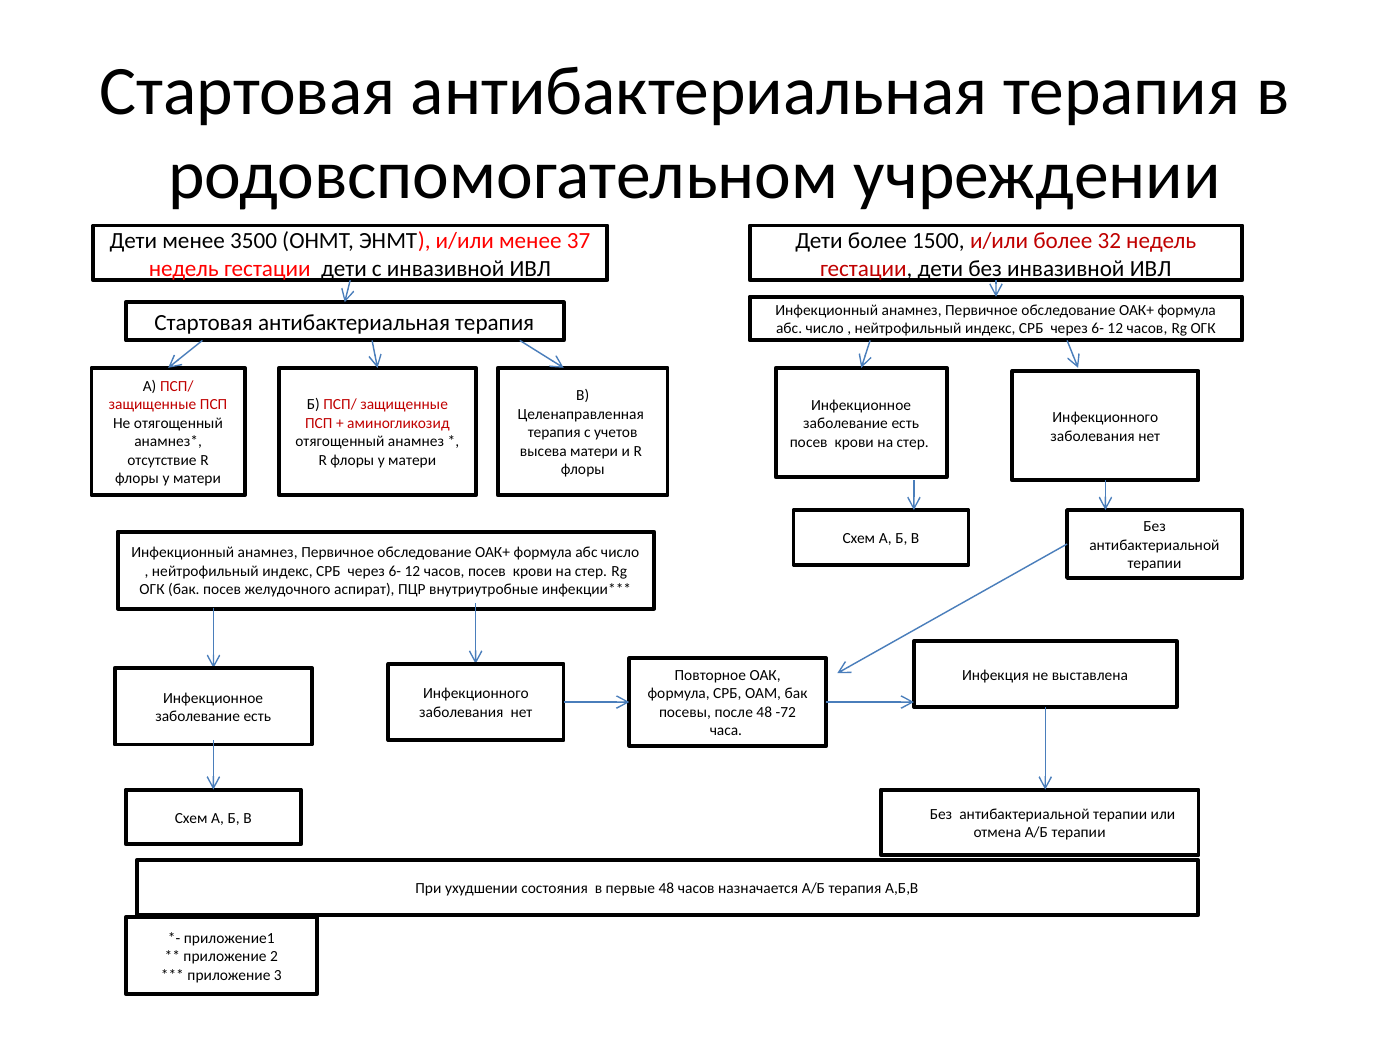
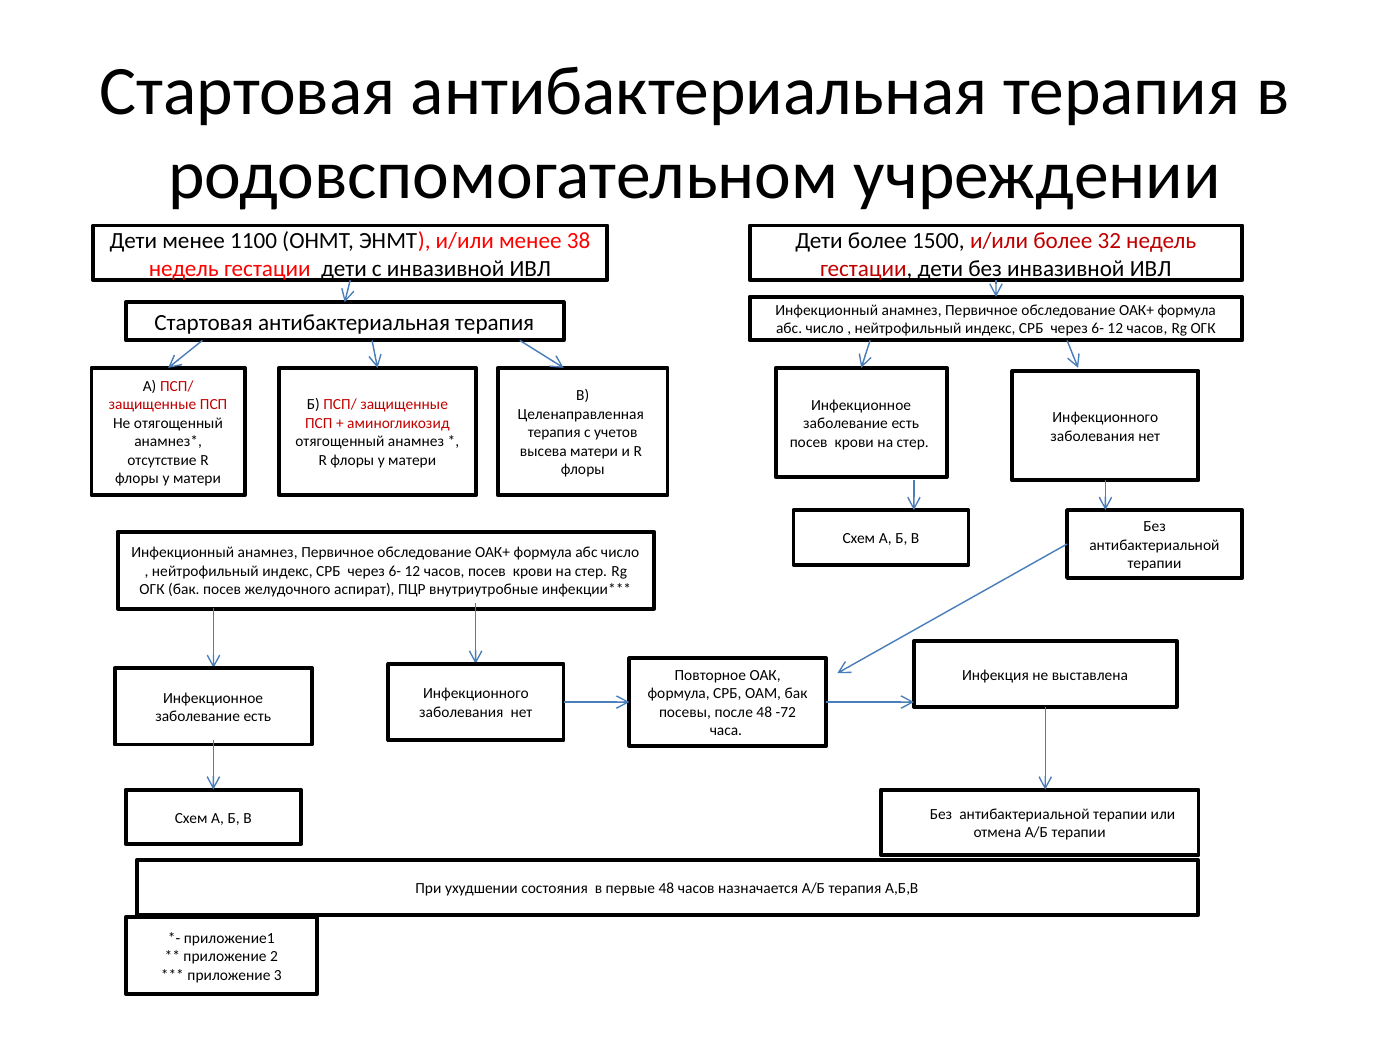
3500: 3500 -> 1100 (254, 241)
37: 37 -> 38 (579, 241)
